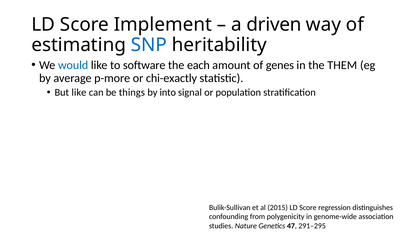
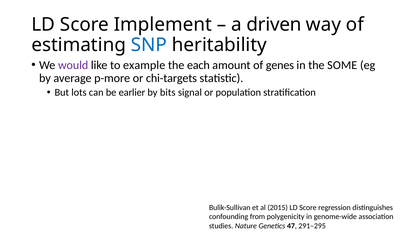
would colour: blue -> purple (73, 65)
software: software -> example (144, 65)
THEM: THEM -> SOME (342, 65)
chi-exactly: chi-exactly -> chi-targets (171, 78)
But like: like -> lots (79, 92)
things: things -> earlier (132, 92)
into: into -> bits (168, 92)
